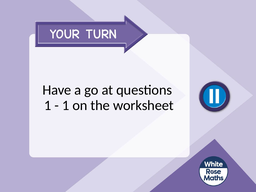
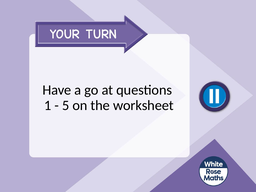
1: 1 -> 5 (66, 105)
